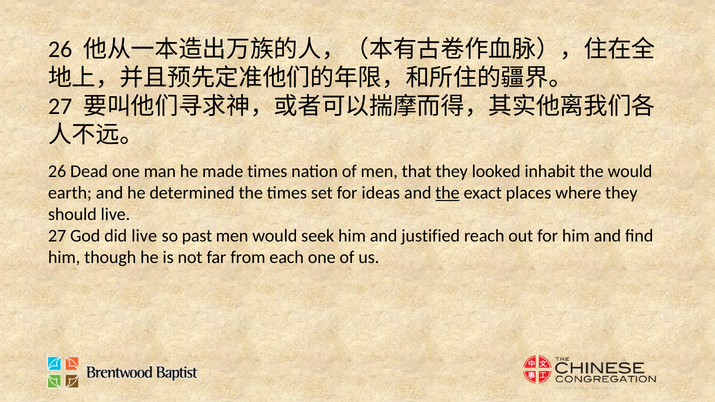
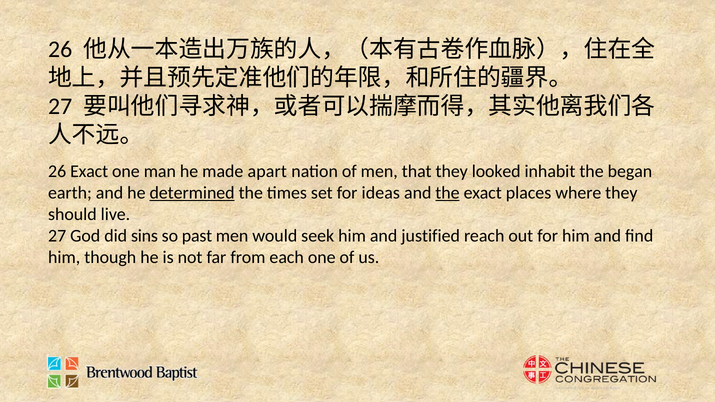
26 Dead: Dead -> Exact (89, 172)
made times: times -> apart (267, 172)
the would: would -> began (630, 172)
determined underline: none -> present (192, 193)
did live: live -> sins (144, 236)
